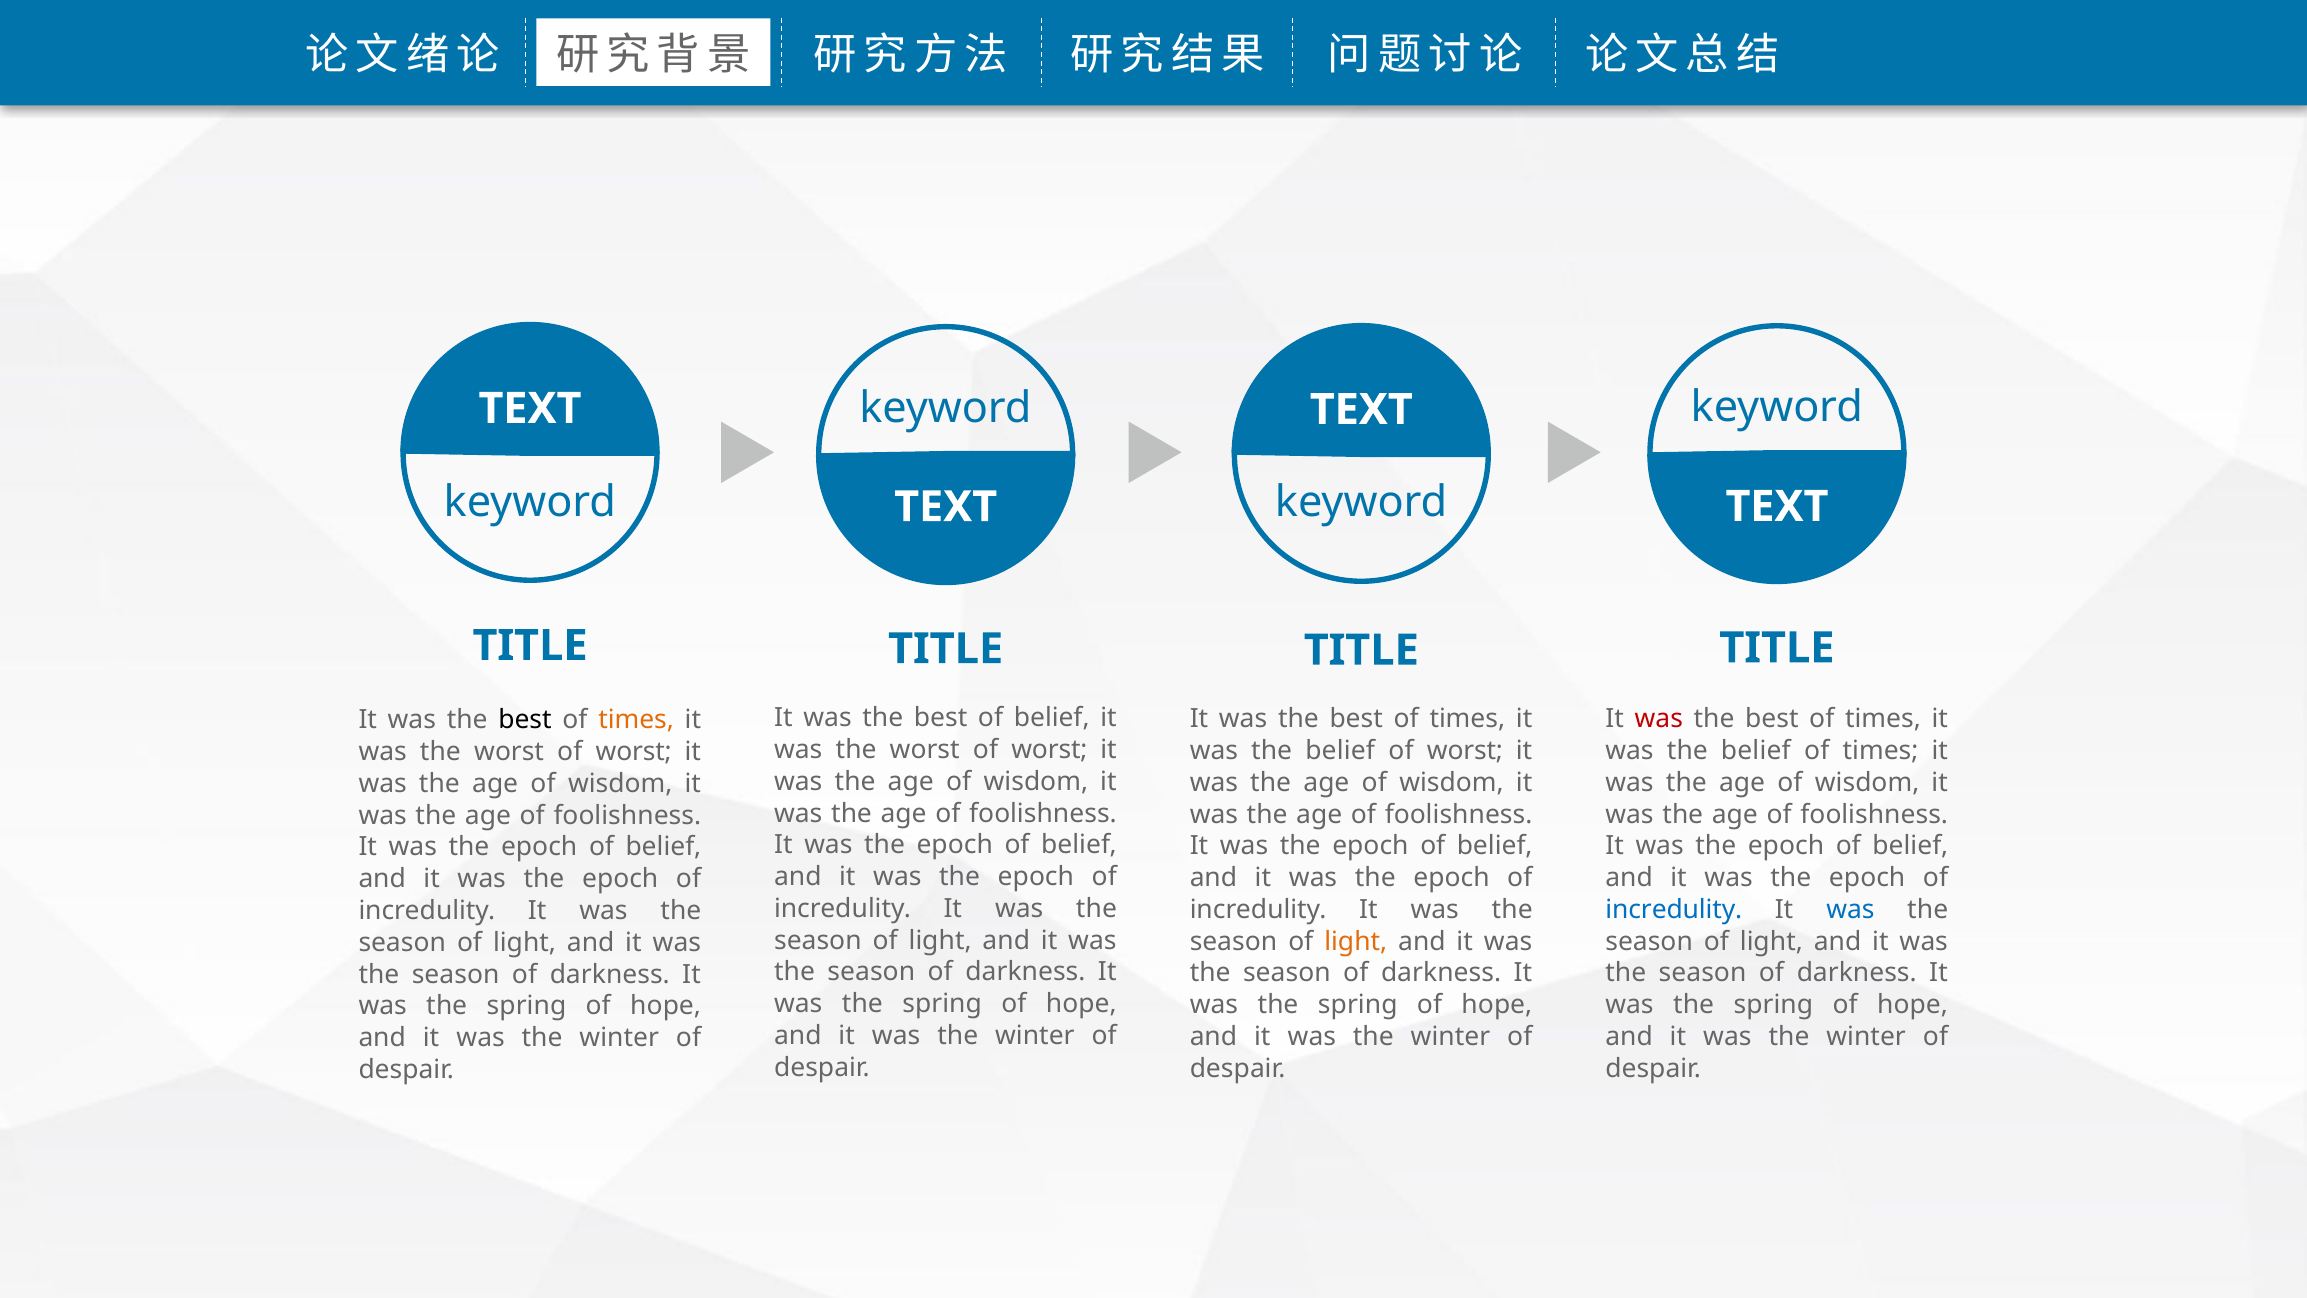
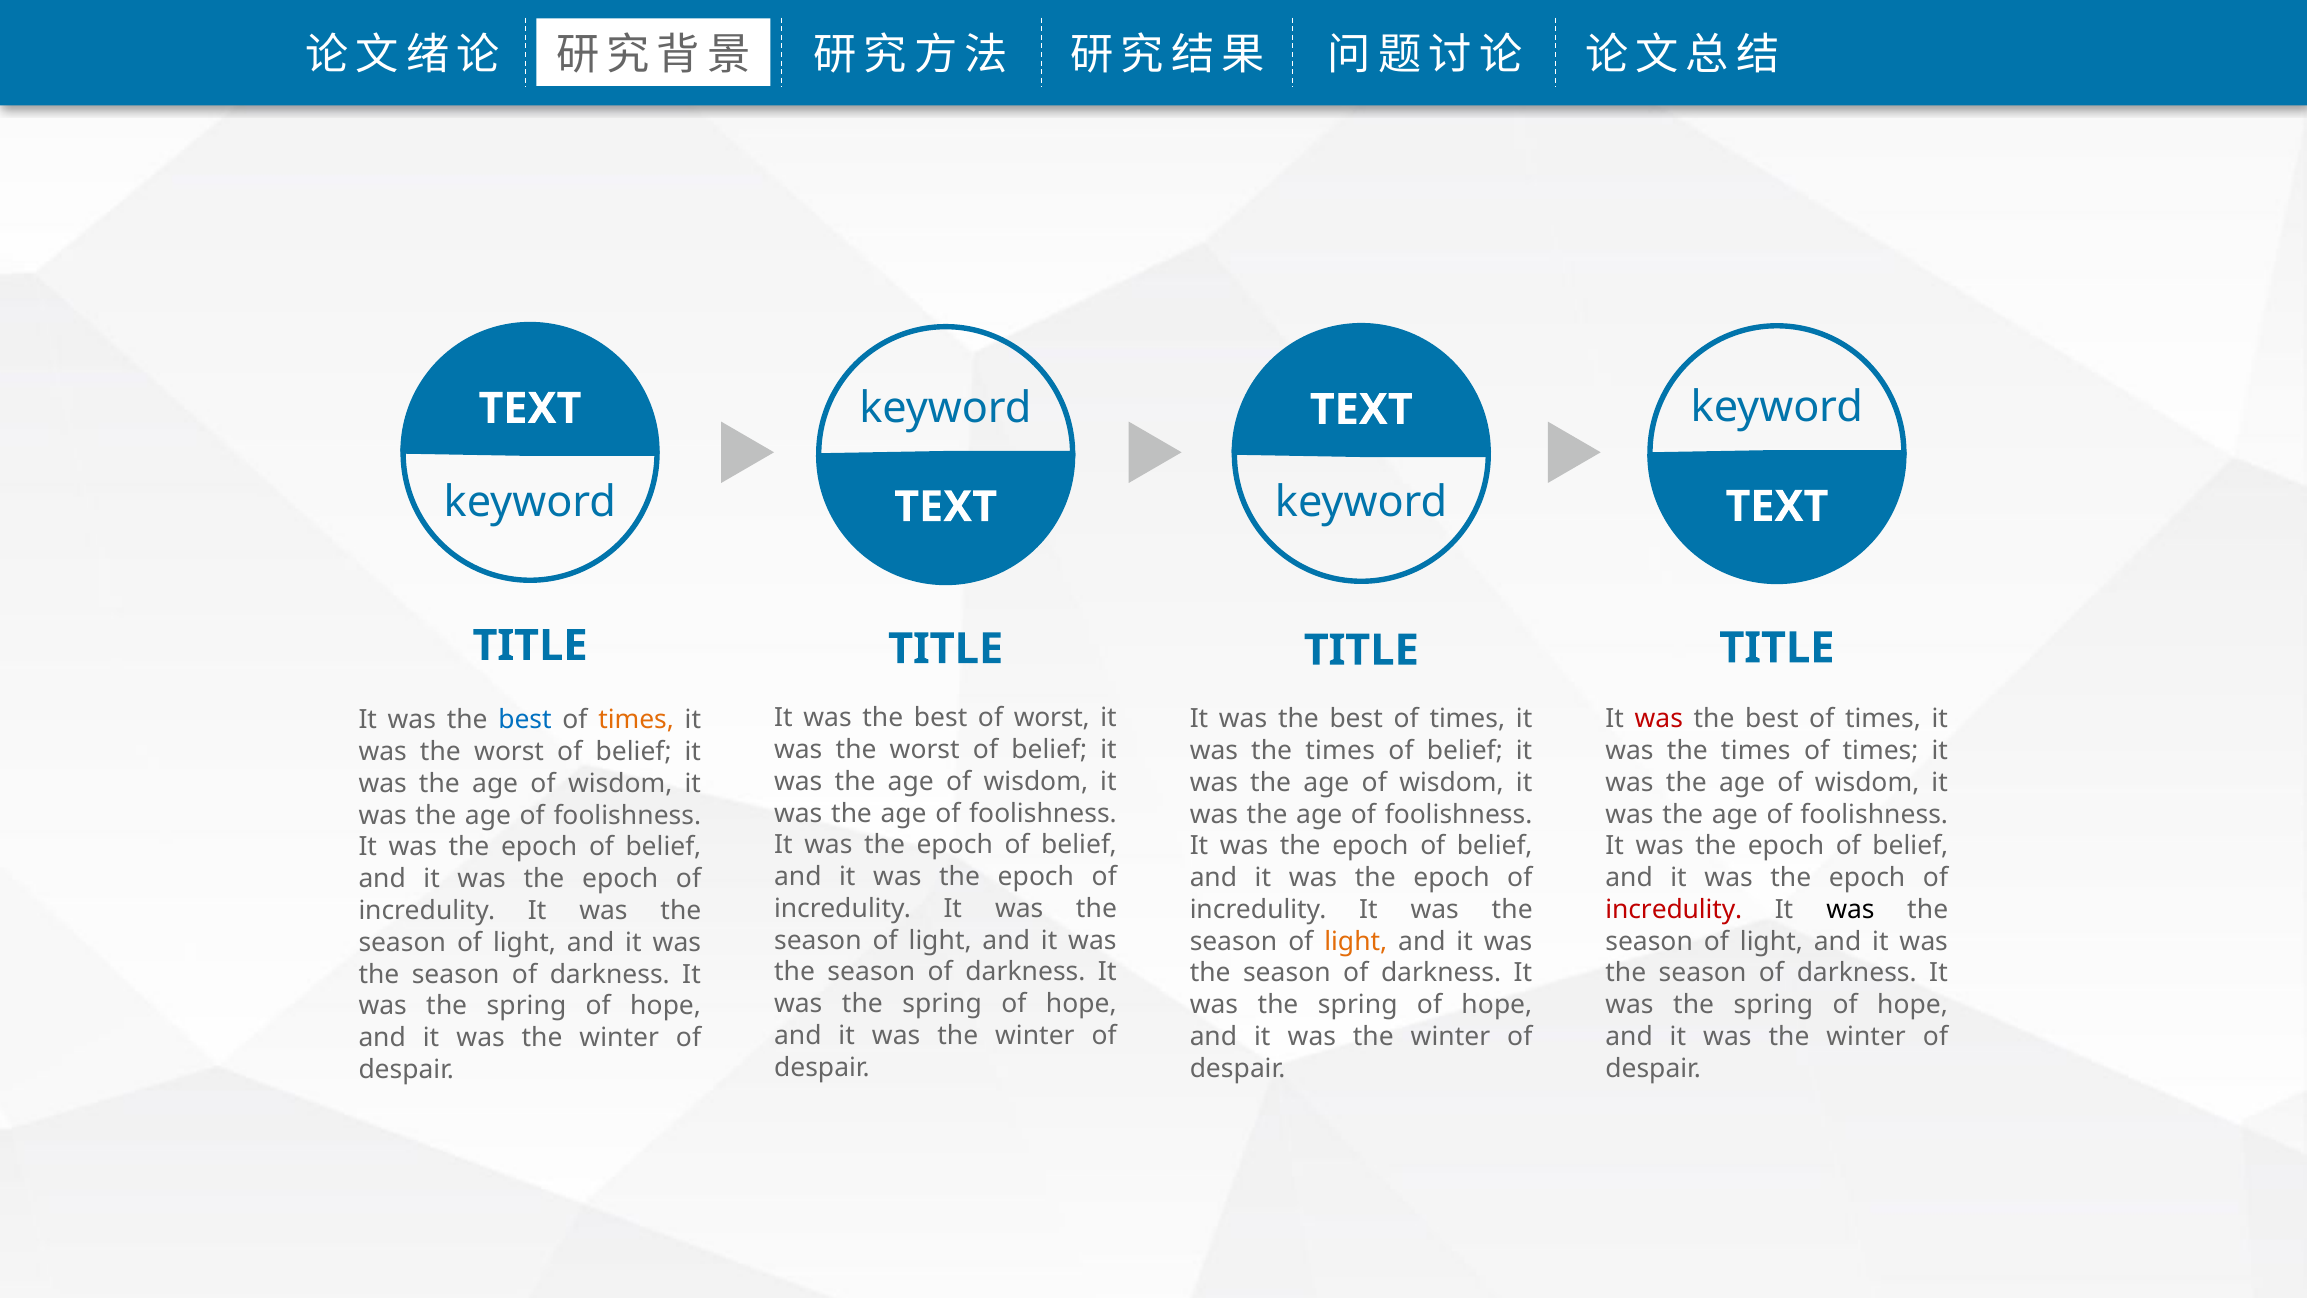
best of belief: belief -> worst (1052, 718)
best colour: black -> blue (525, 720)
worst: worst -> belief (1049, 750)
belief: belief -> times (1340, 751)
worst: worst -> belief (1465, 751)
belief: belief -> times (1756, 751)
worst: worst -> belief (634, 752)
incredulity colour: blue -> red (1674, 909)
was colour: blue -> black (1850, 909)
